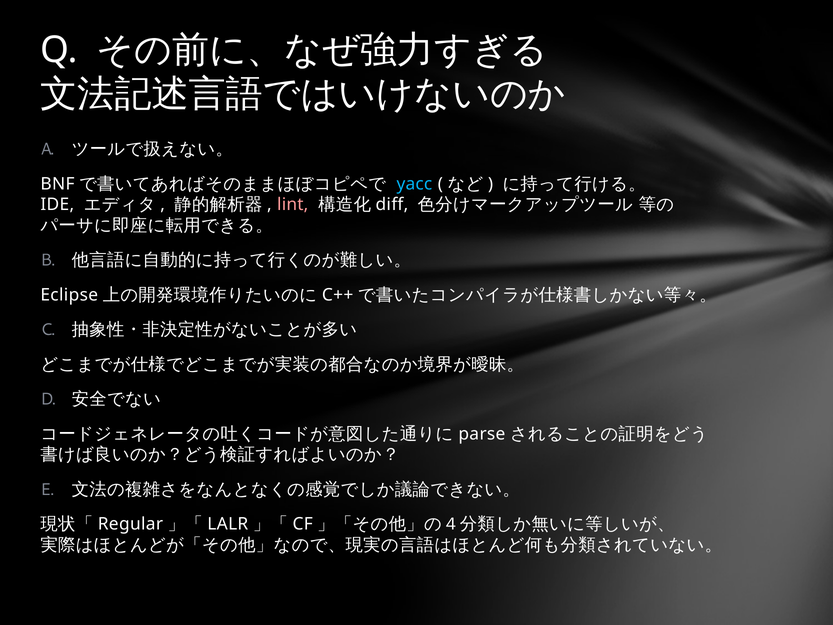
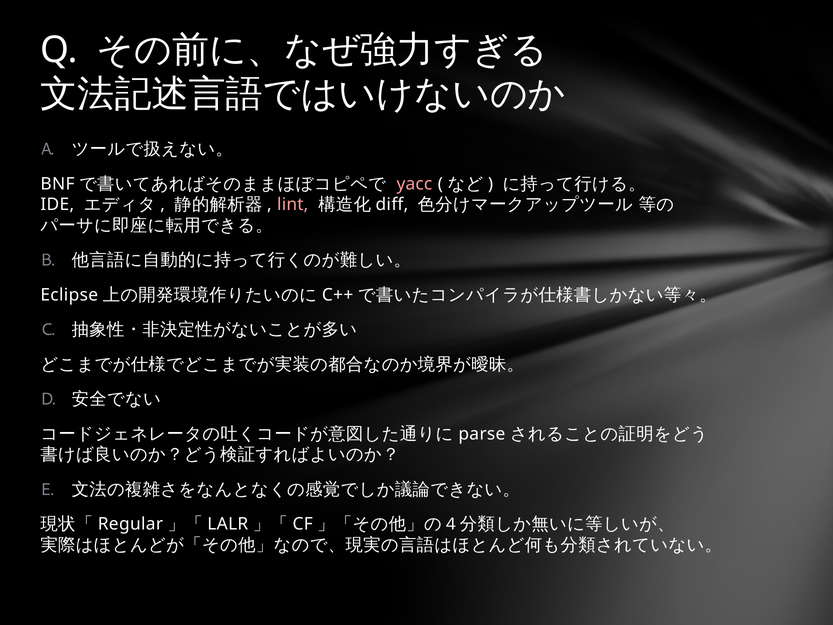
yacc colour: light blue -> pink (414, 184)
